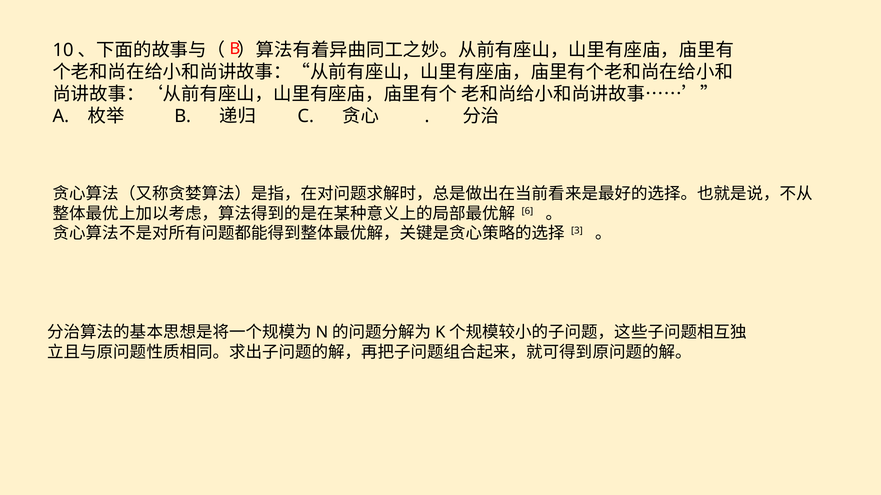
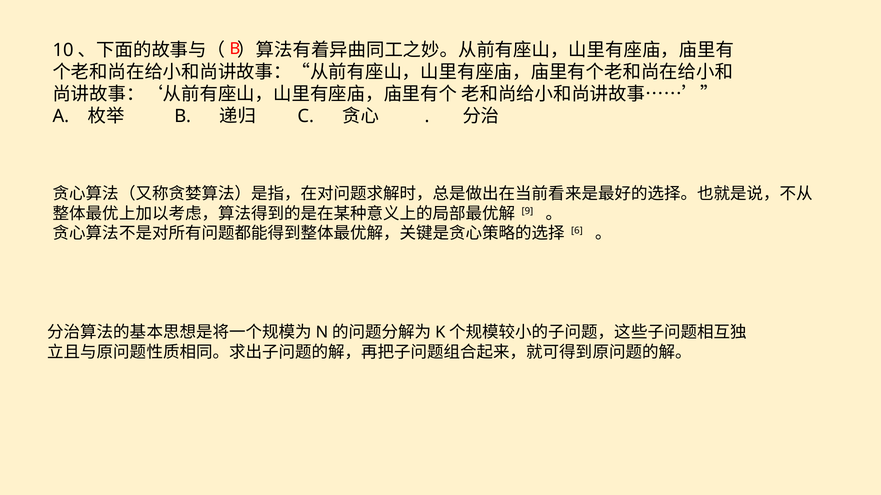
6: 6 -> 9 (527, 211)
3: 3 -> 6 (577, 231)
